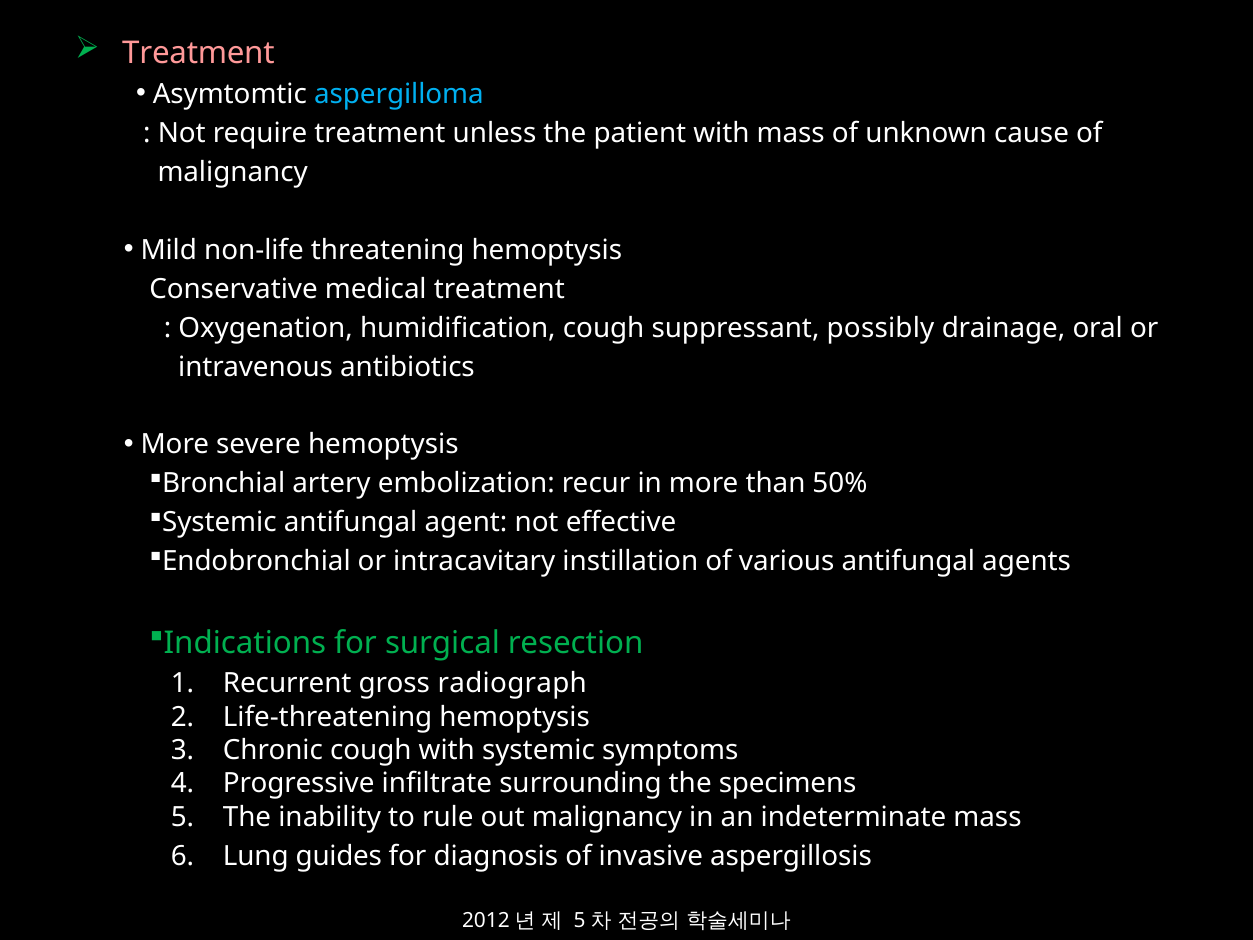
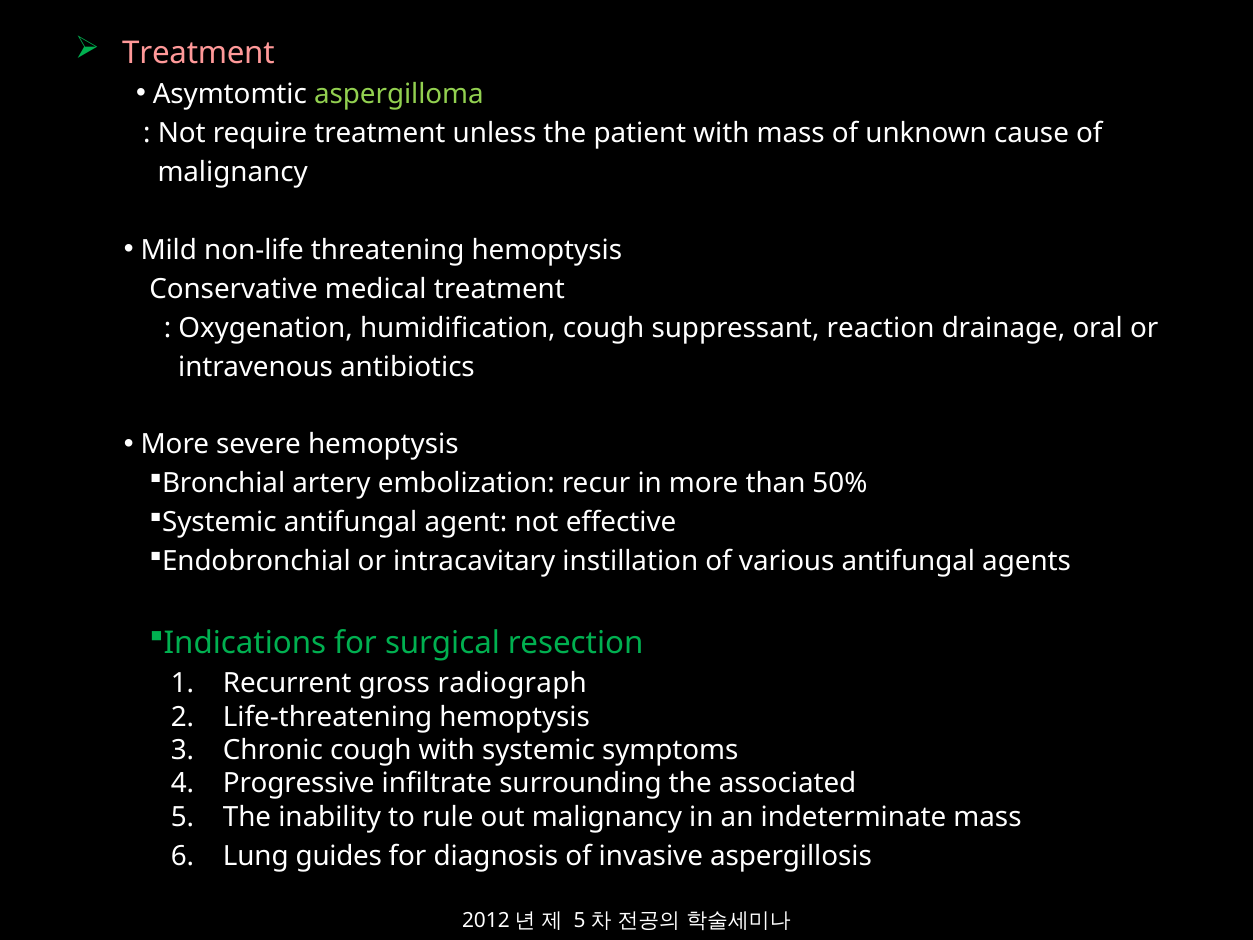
aspergilloma colour: light blue -> light green (399, 94)
possibly: possibly -> reaction (881, 328)
specimens: specimens -> associated (788, 784)
